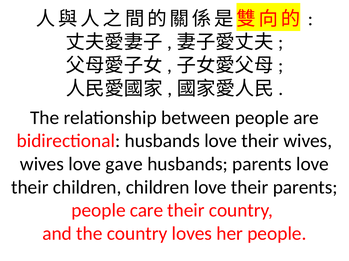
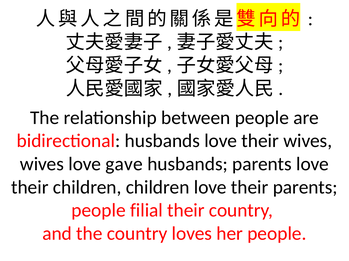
care: care -> filial (146, 211)
